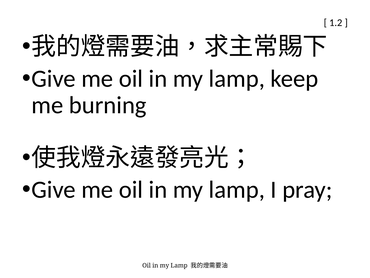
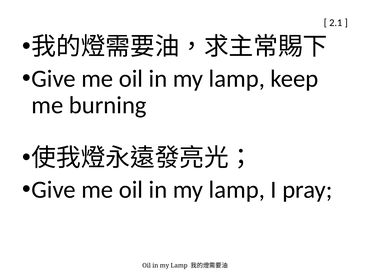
1.2: 1.2 -> 2.1 (336, 23)
